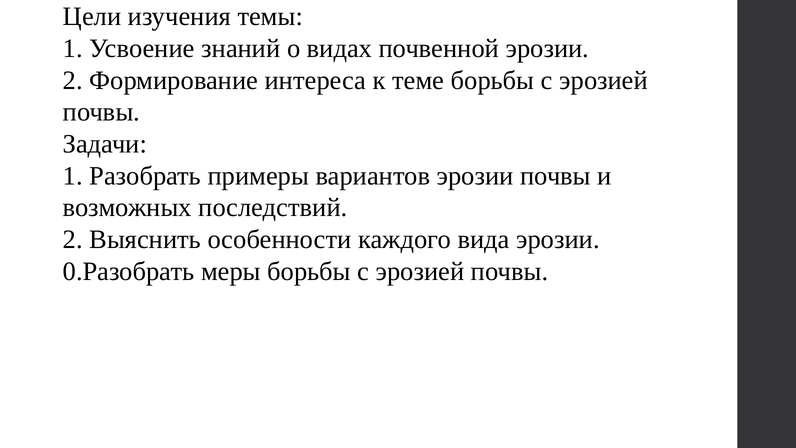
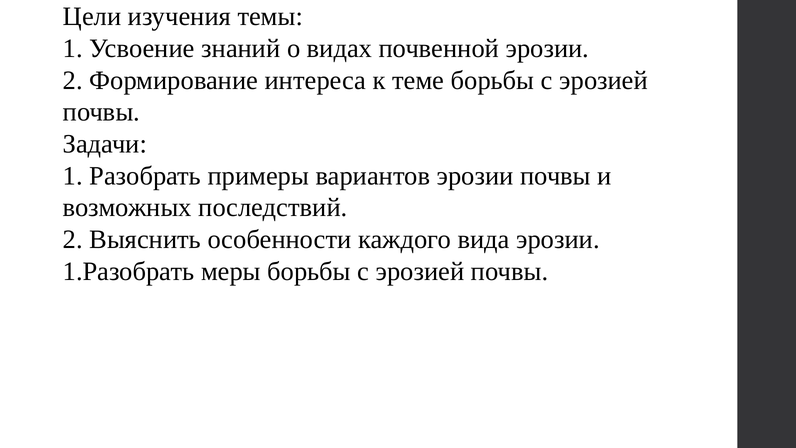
0.Разобрать: 0.Разобрать -> 1.Разобрать (129, 271)
